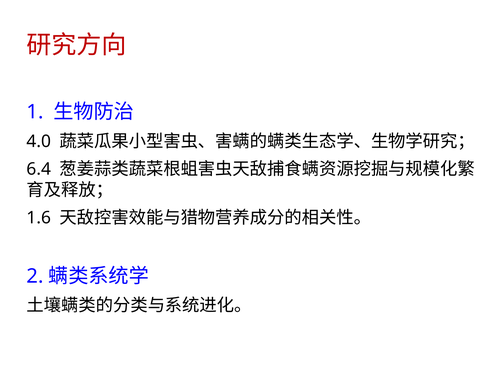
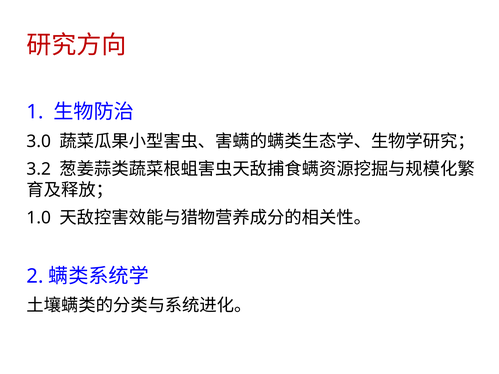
4.0: 4.0 -> 3.0 (39, 141)
6.4: 6.4 -> 3.2 (39, 169)
1.6: 1.6 -> 1.0 (39, 218)
